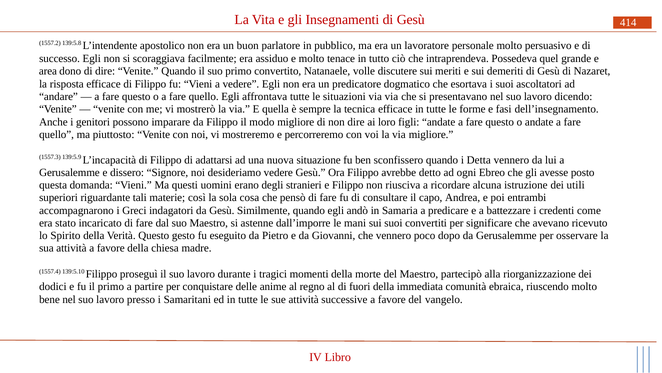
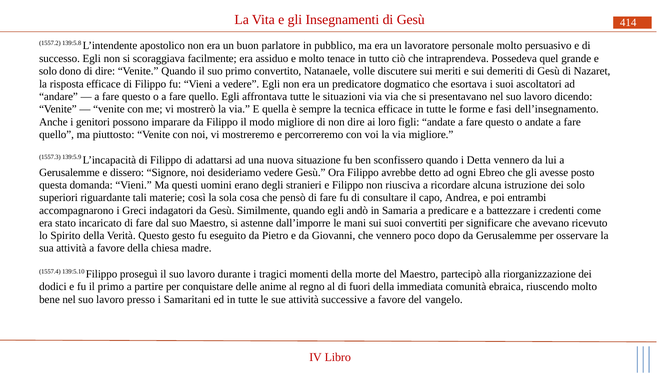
area: area -> solo (48, 71)
dei utili: utili -> solo (576, 185)
